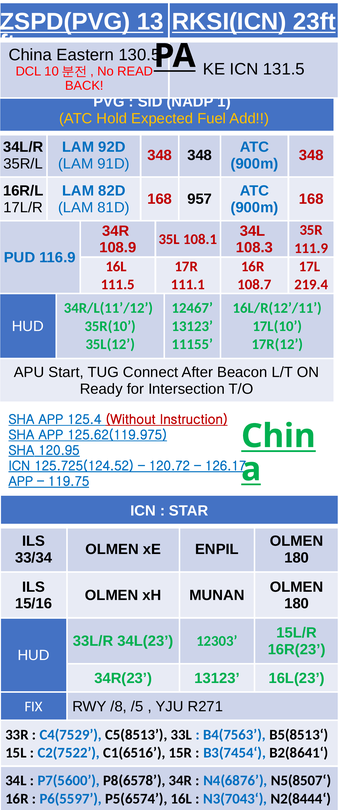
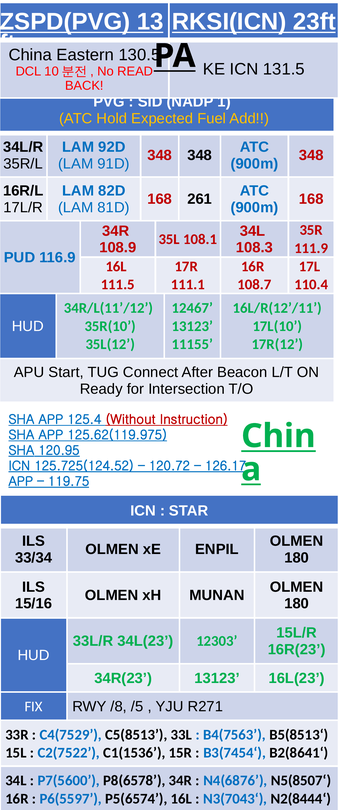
957: 957 -> 261 (200, 199)
219.4: 219.4 -> 110.4 (311, 285)
C1(6516: C1(6516 -> C1(1536 (134, 754)
